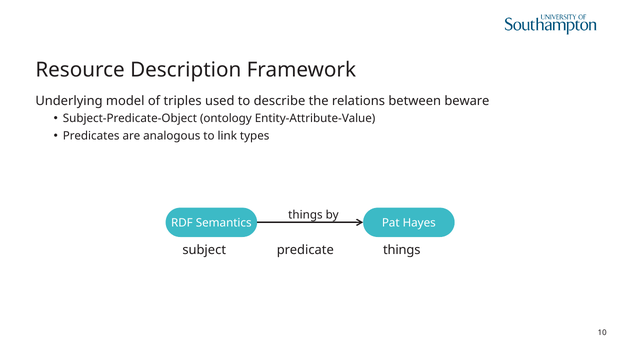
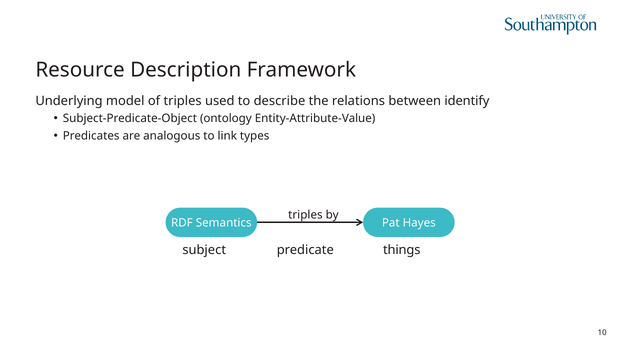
beware: beware -> identify (467, 101)
things: things -> triples (305, 215)
